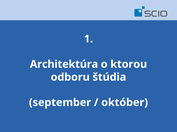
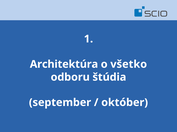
ktorou: ktorou -> všetko (129, 65)
